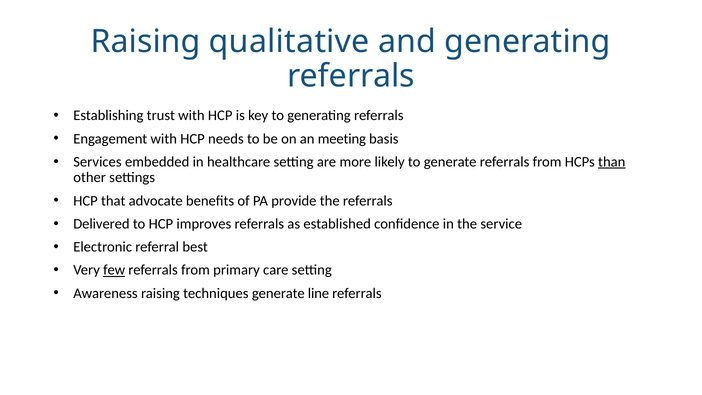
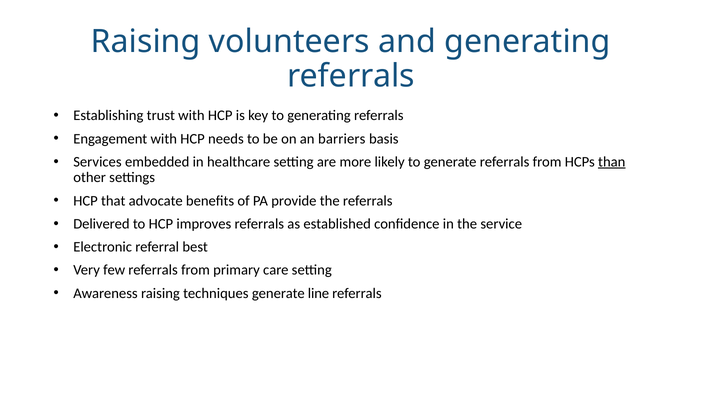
qualitative: qualitative -> volunteers (289, 42)
meeting: meeting -> barriers (342, 139)
few underline: present -> none (114, 270)
